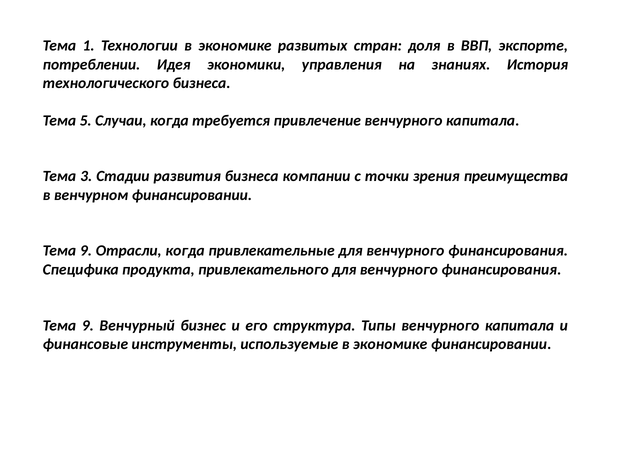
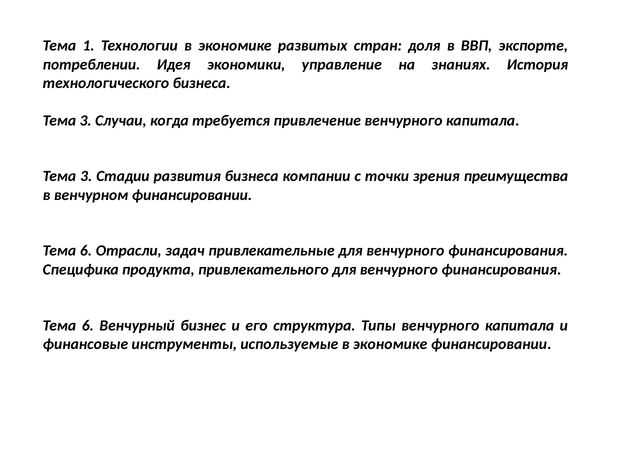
управления: управления -> управление (342, 64)
5: 5 -> 3 (86, 120)
9: 9 -> 6 (86, 251)
Отрасли когда: когда -> задач (185, 251)
9: 9 -> 6 (88, 325)
